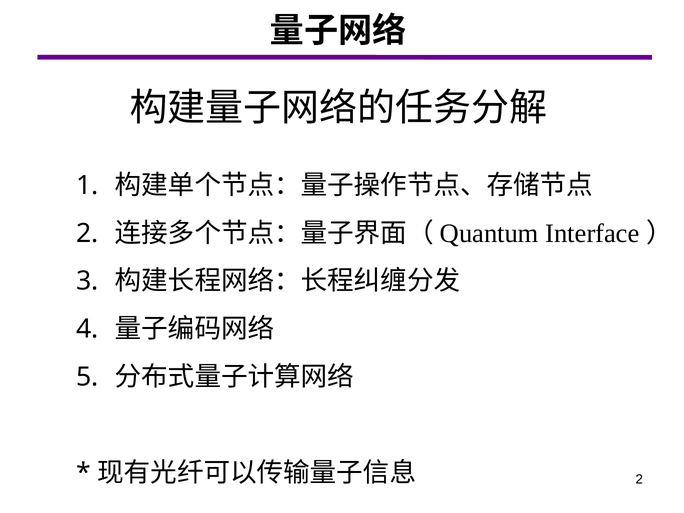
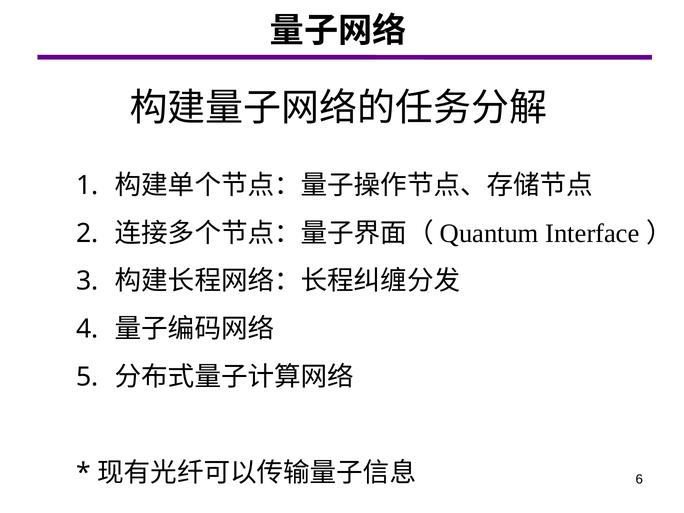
2: 2 -> 6 (639, 479)
